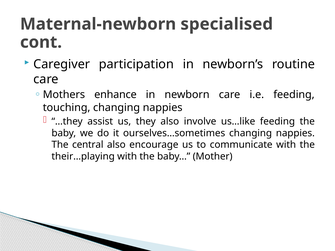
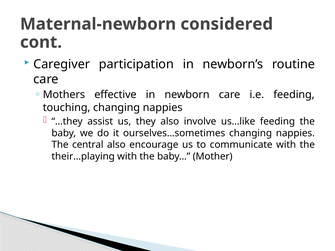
specialised: specialised -> considered (227, 24)
enhance: enhance -> effective (115, 95)
